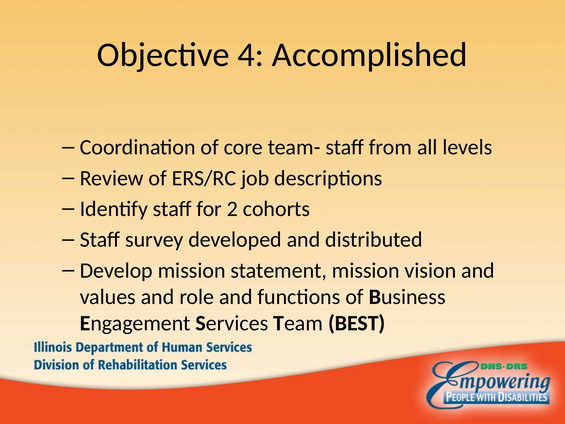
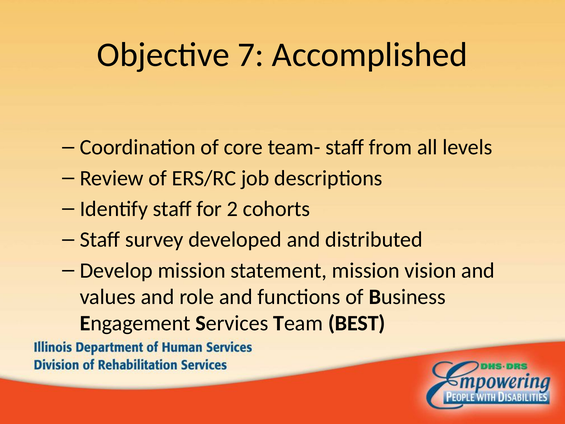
4: 4 -> 7 (251, 55)
